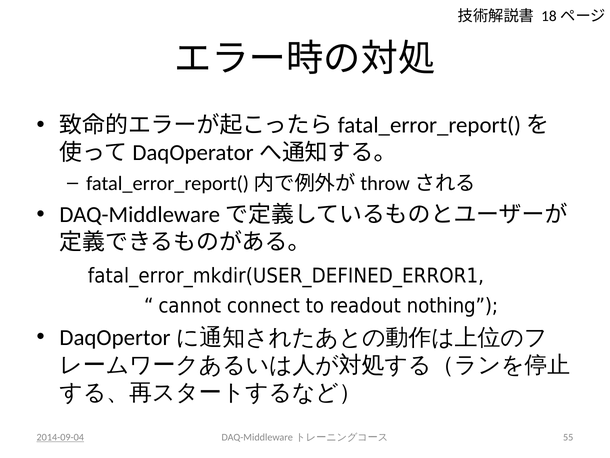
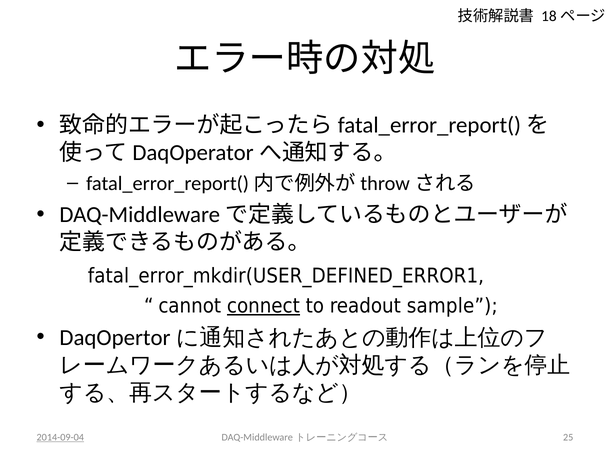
connect underline: none -> present (263, 306)
nothing: nothing -> sample (452, 306)
55: 55 -> 25 (568, 437)
